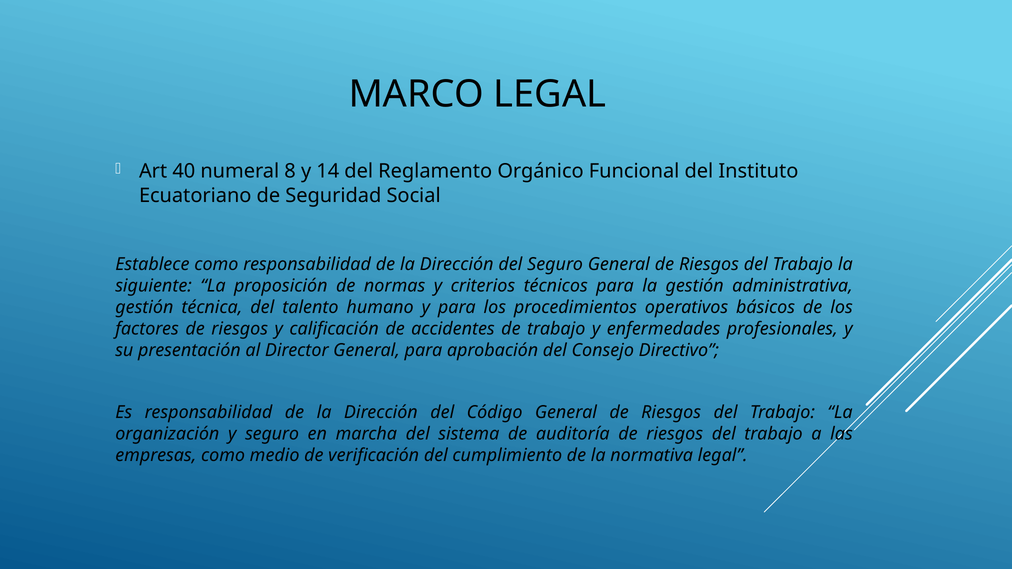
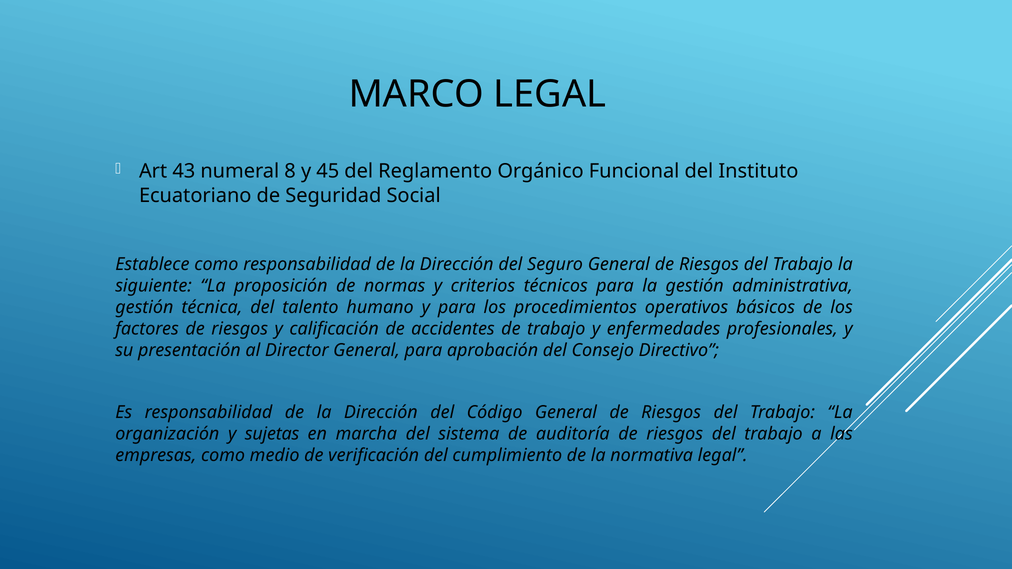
40: 40 -> 43 (184, 171)
14: 14 -> 45 (328, 171)
y seguro: seguro -> sujetas (272, 434)
